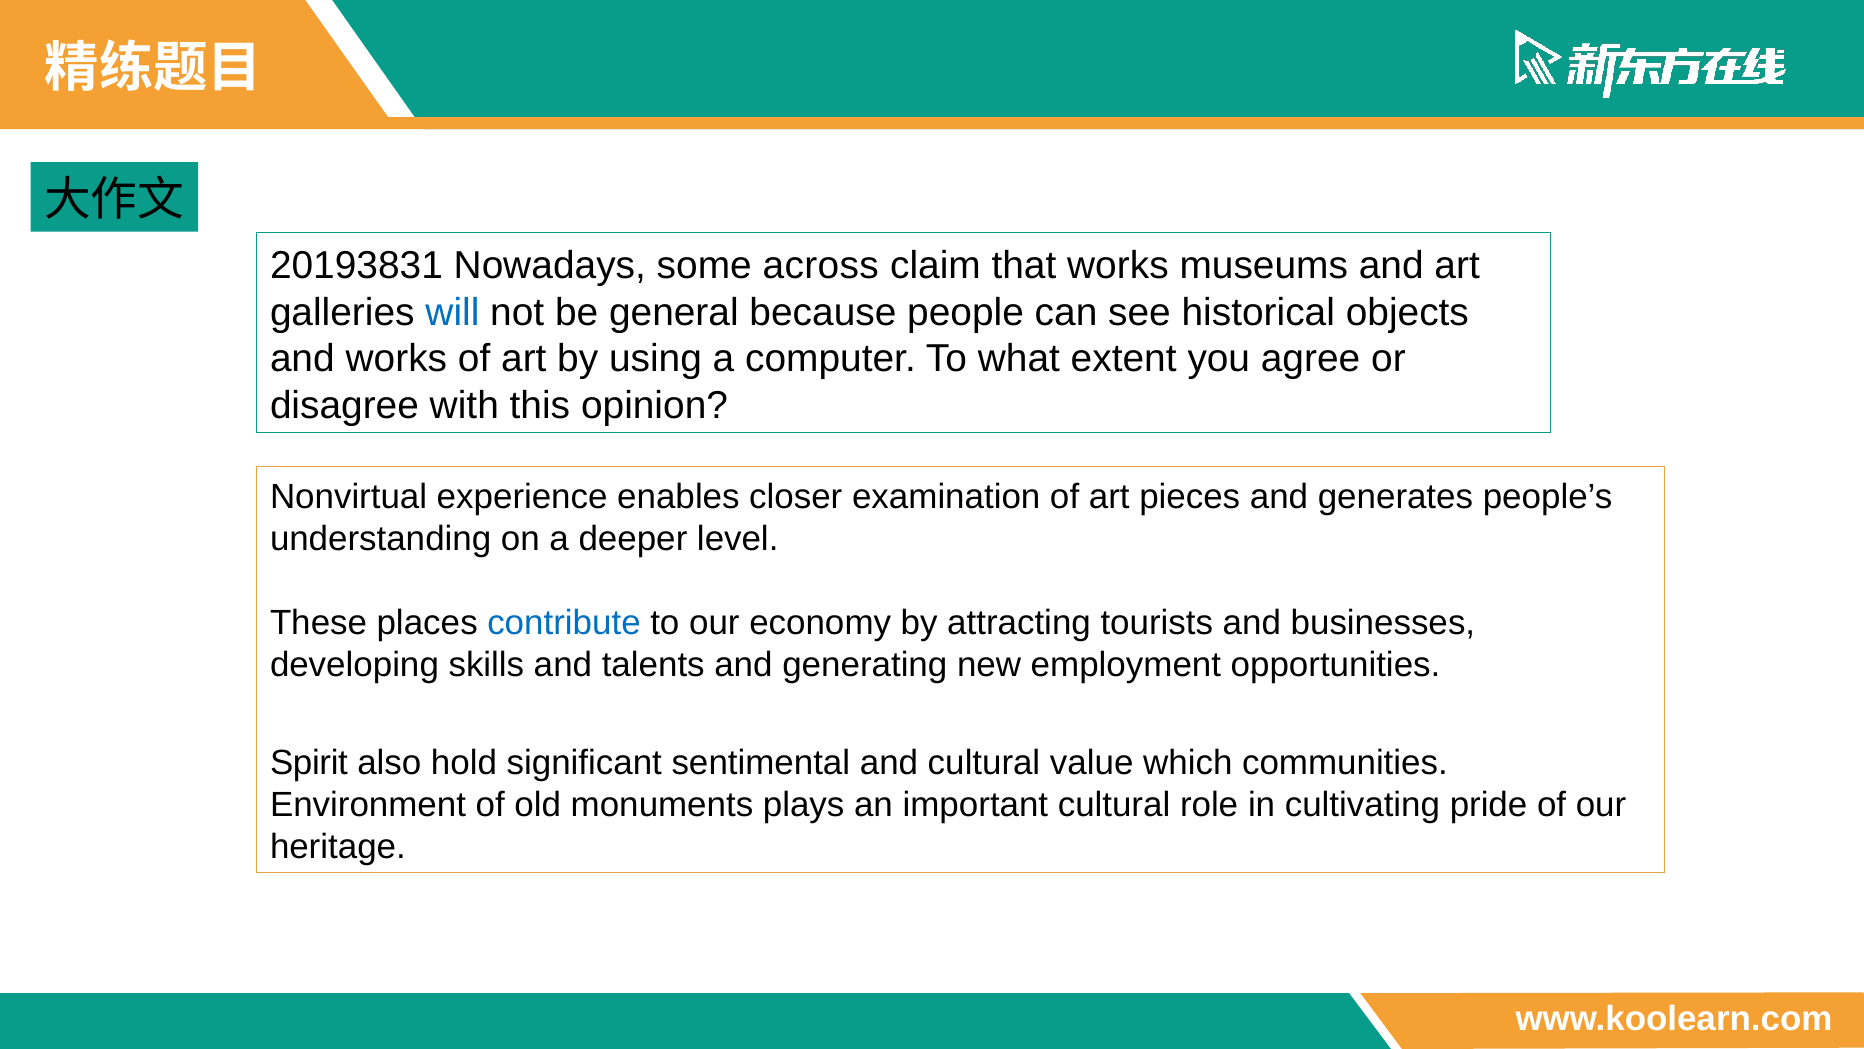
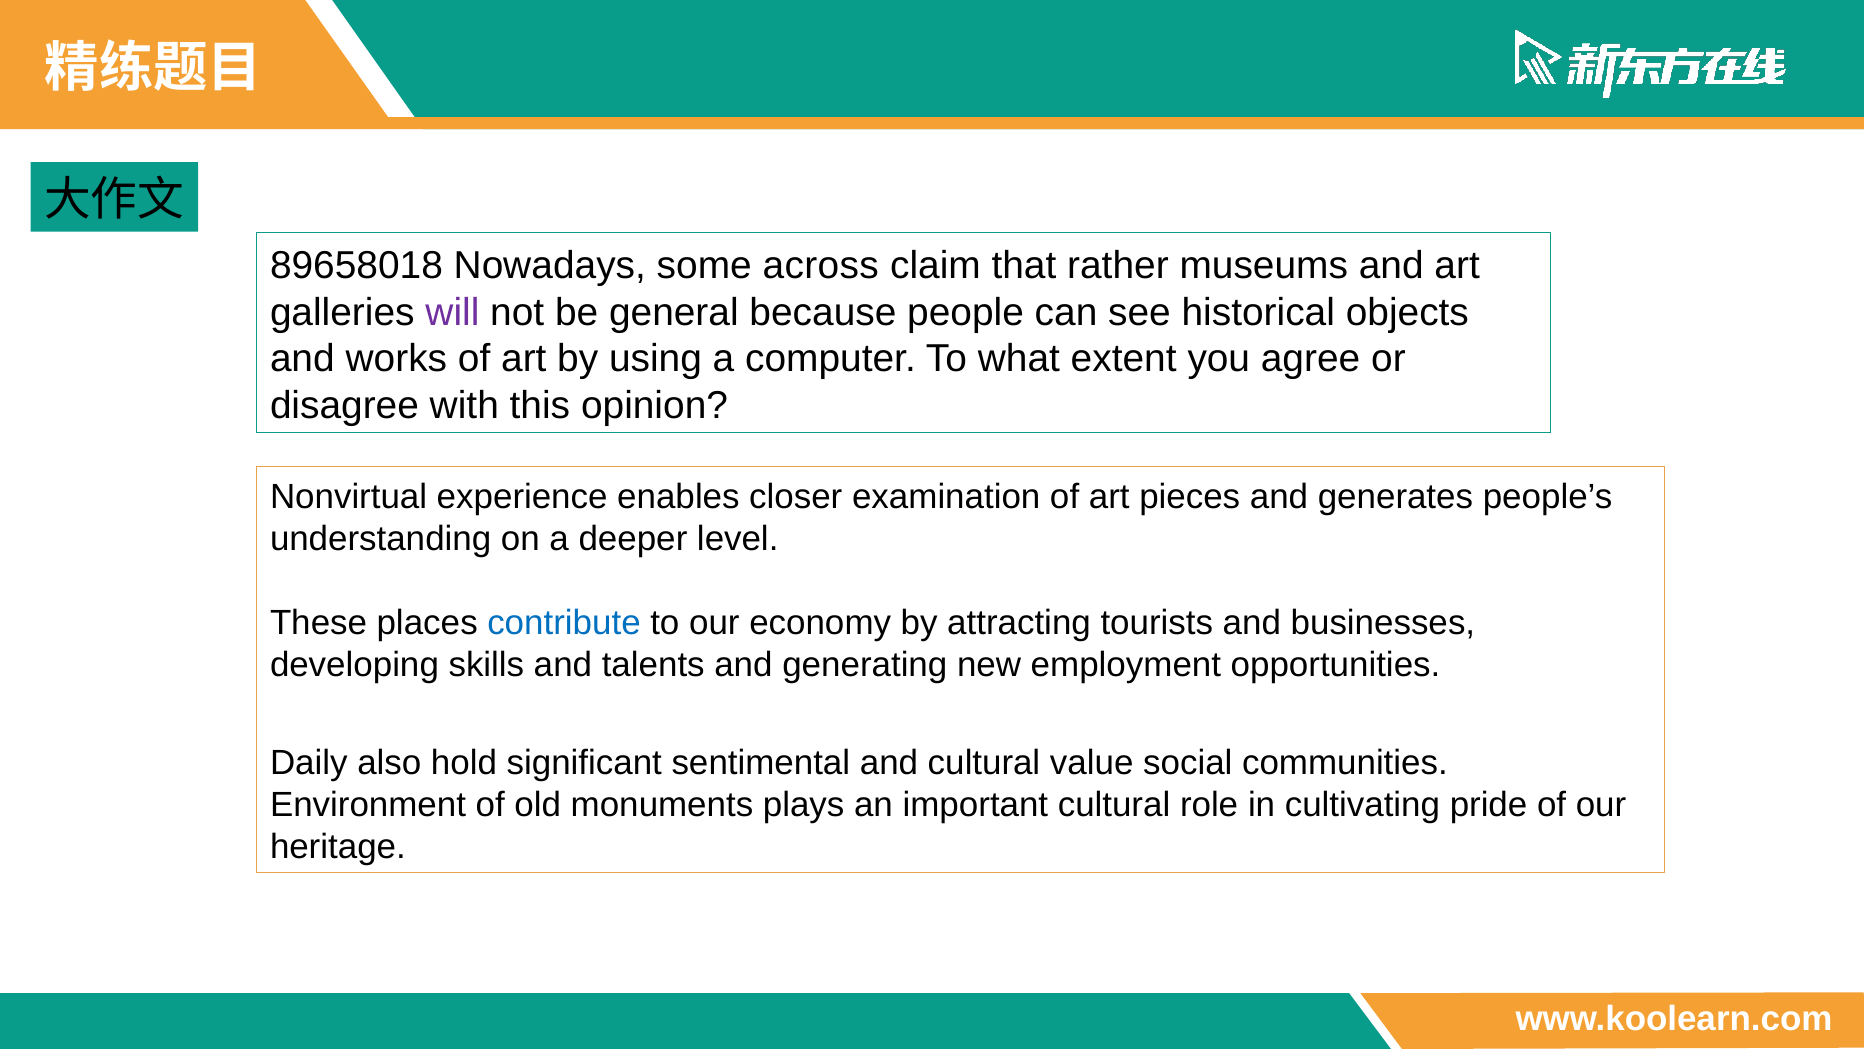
20193831: 20193831 -> 89658018 (356, 265)
that works: works -> rather (1118, 265)
will colour: blue -> purple (452, 312)
Spirit: Spirit -> Daily (309, 762)
which: which -> social (1188, 762)
